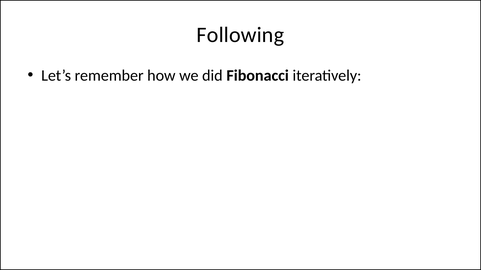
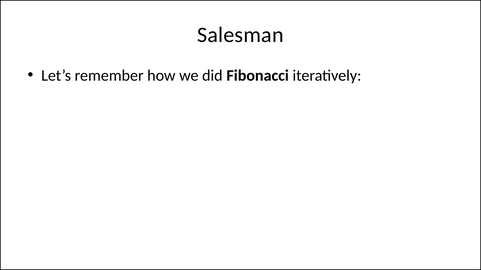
Following: Following -> Salesman (240, 35)
